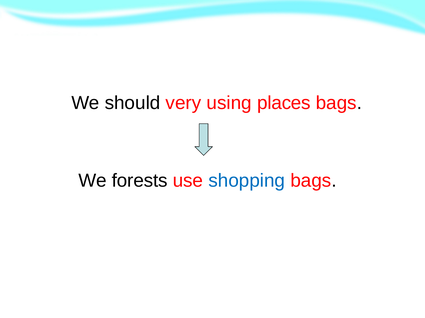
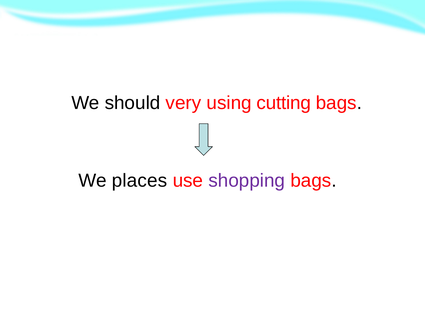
places: places -> cutting (284, 103)
forests: forests -> places (140, 181)
shopping colour: blue -> purple (247, 181)
